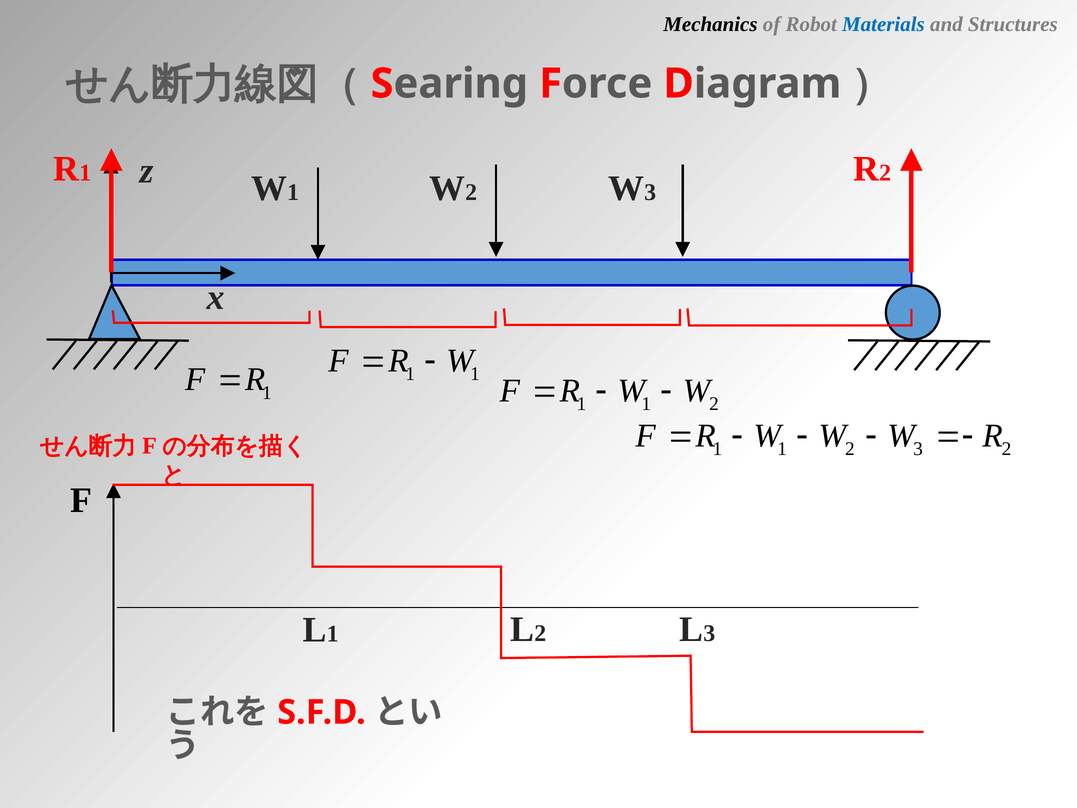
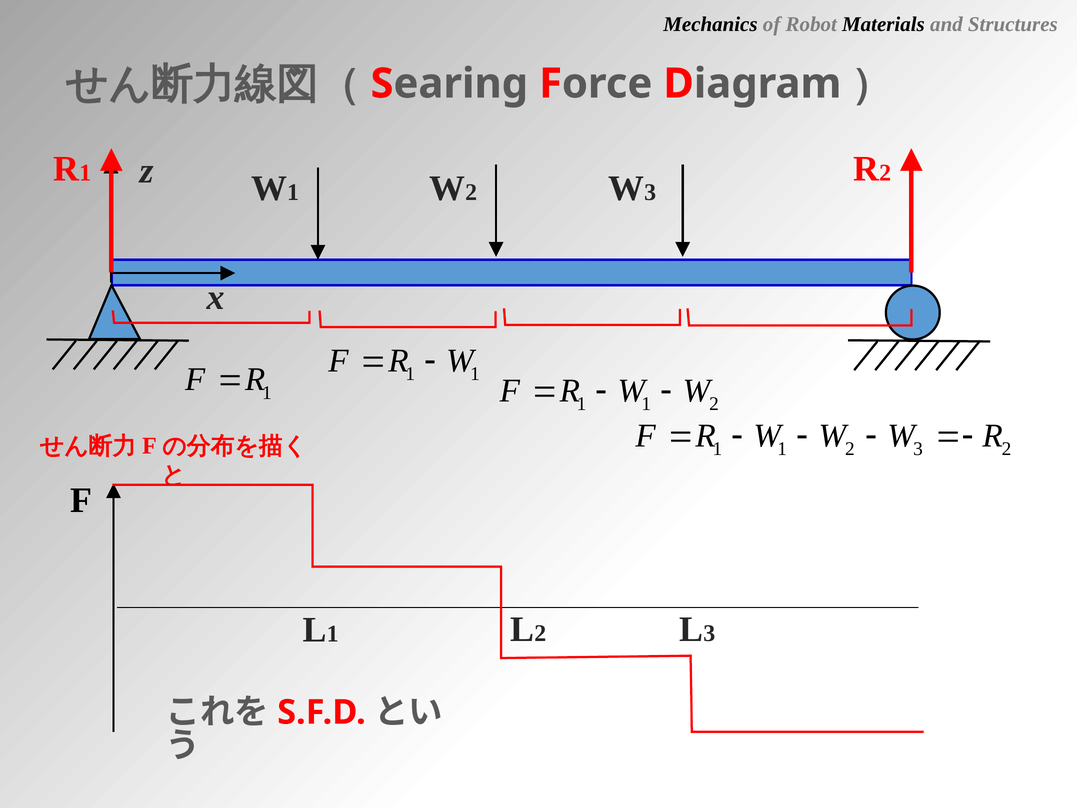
Materials colour: blue -> black (883, 25)
